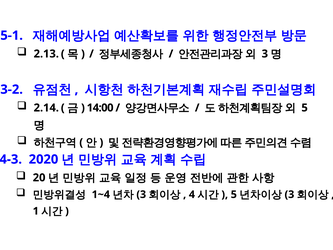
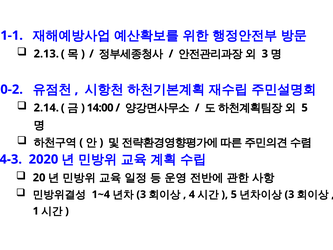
5-1: 5-1 -> 1-1 (12, 35)
3-2: 3-2 -> 0-2 (12, 89)
